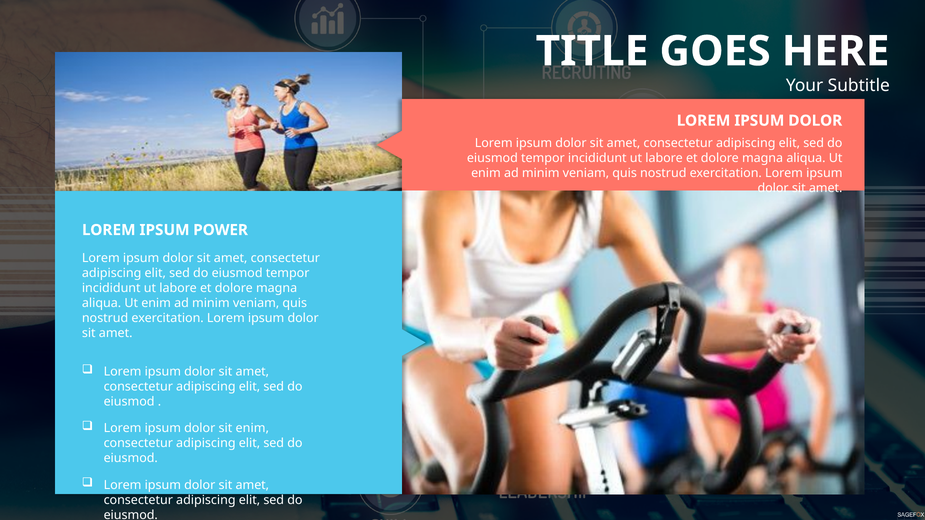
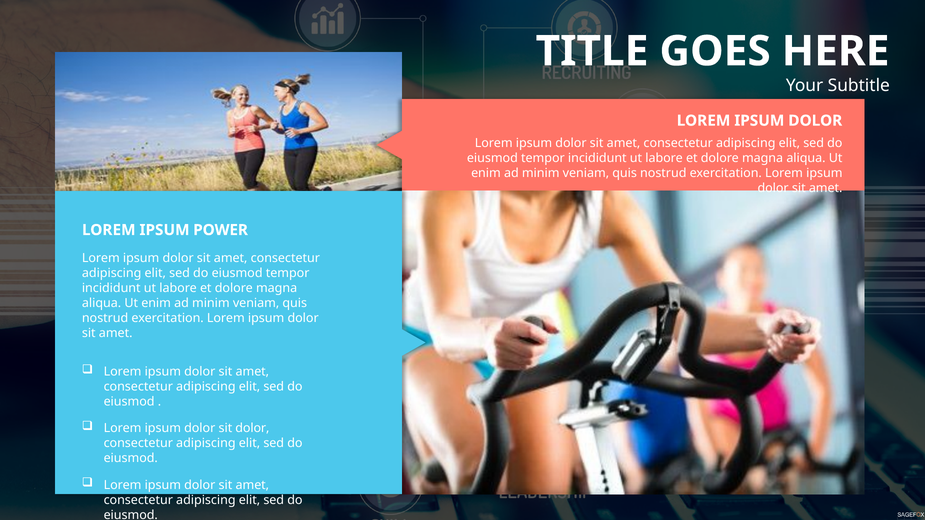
sit enim: enim -> dolor (252, 428)
